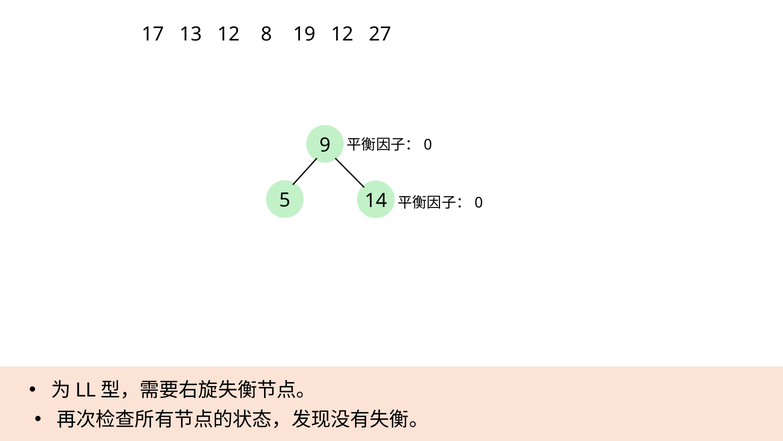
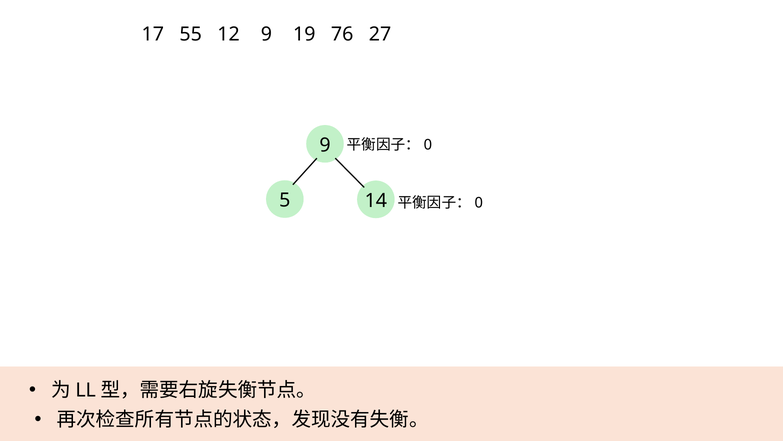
13: 13 -> 55 (191, 34)
12 8: 8 -> 9 (266, 34)
19 12: 12 -> 76 (342, 34)
